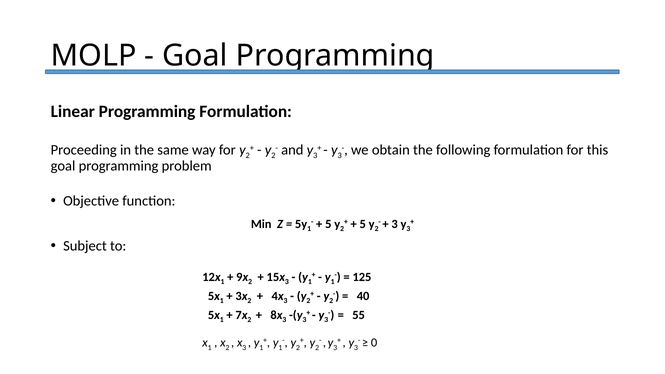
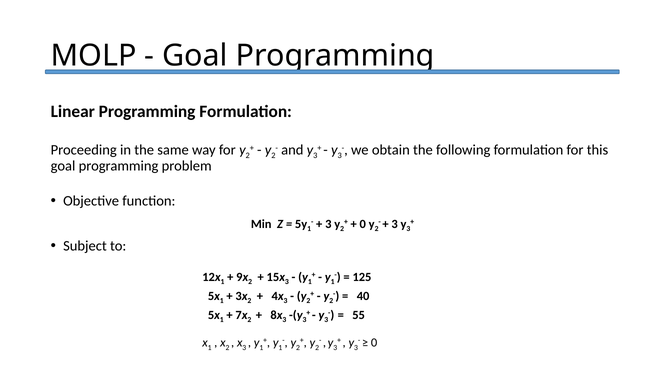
5: 5 -> 3 (328, 224)
5: 5 -> 0 (363, 224)
